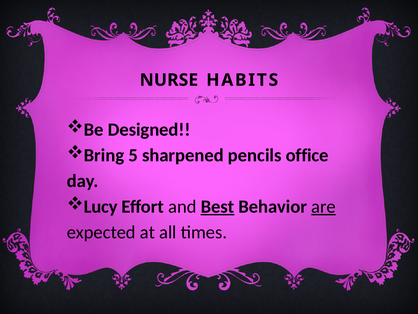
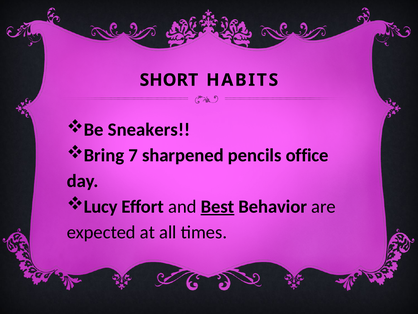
NURSE: NURSE -> SHORT (169, 80)
Designed: Designed -> Sneakers (149, 129)
5: 5 -> 7 (133, 155)
are underline: present -> none (324, 206)
